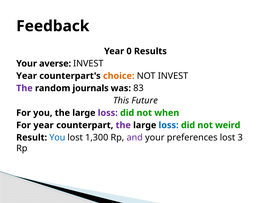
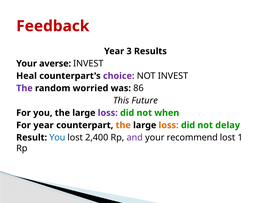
Feedback colour: black -> red (53, 26)
0: 0 -> 3 (129, 51)
Year: Year -> Heal (27, 76)
choice colour: orange -> purple (119, 76)
journals: journals -> worried (91, 88)
83: 83 -> 86 (138, 88)
the colour: purple -> orange (123, 125)
loss colour: blue -> orange (169, 125)
weird: weird -> delay (228, 125)
1,300: 1,300 -> 2,400 (97, 138)
preferences: preferences -> recommend (192, 138)
3: 3 -> 1 (240, 138)
